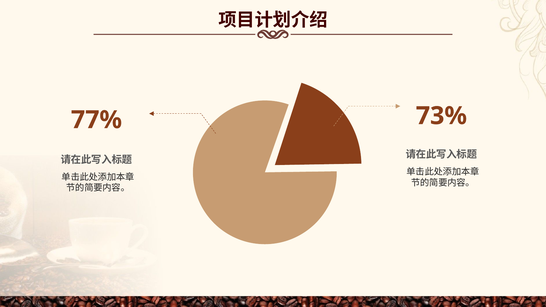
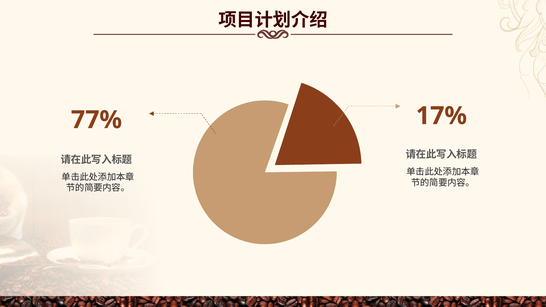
73%: 73% -> 17% (441, 116)
